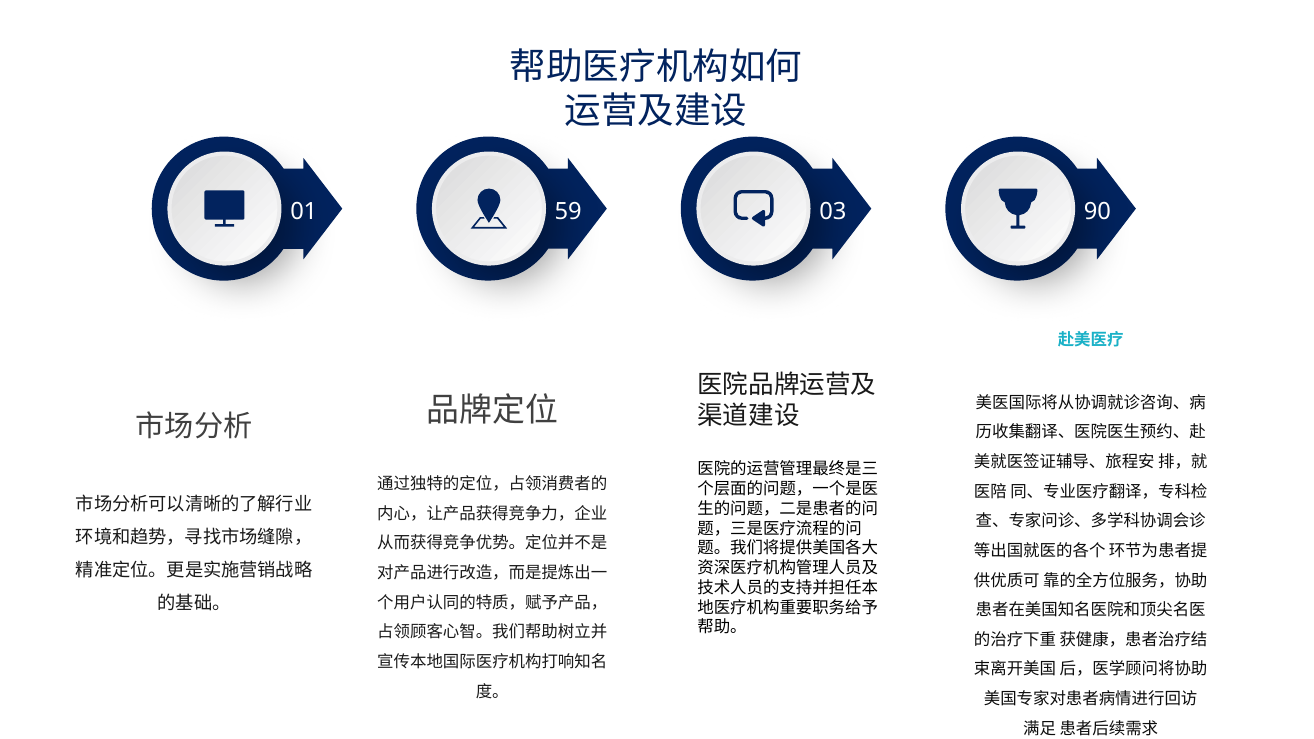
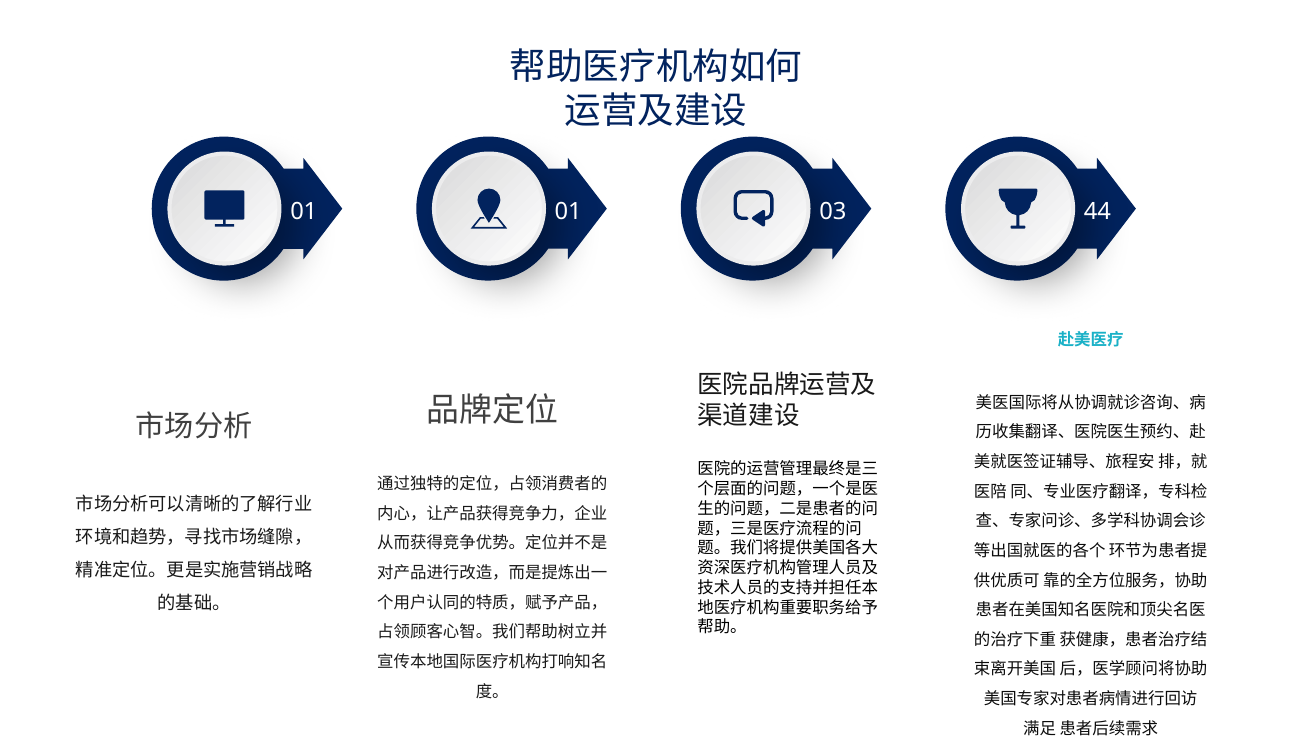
01 59: 59 -> 01 (568, 212)
90: 90 -> 44 (1098, 212)
